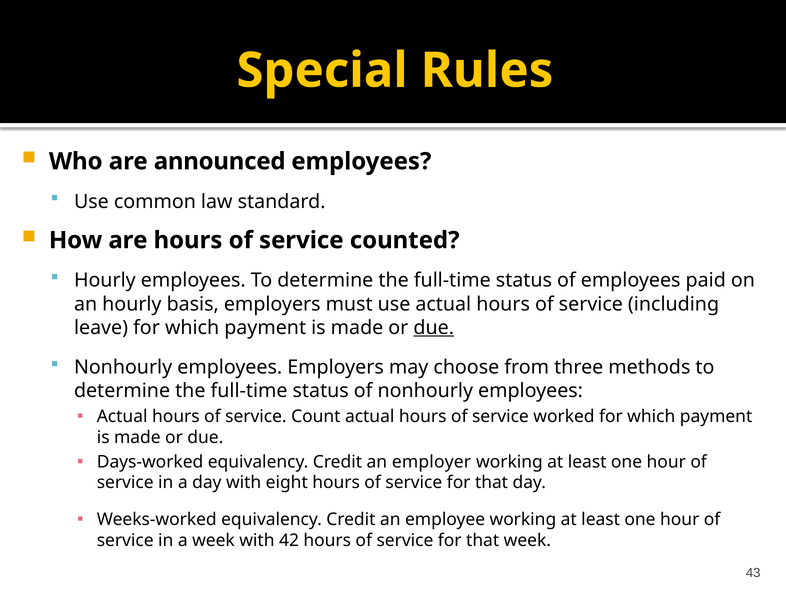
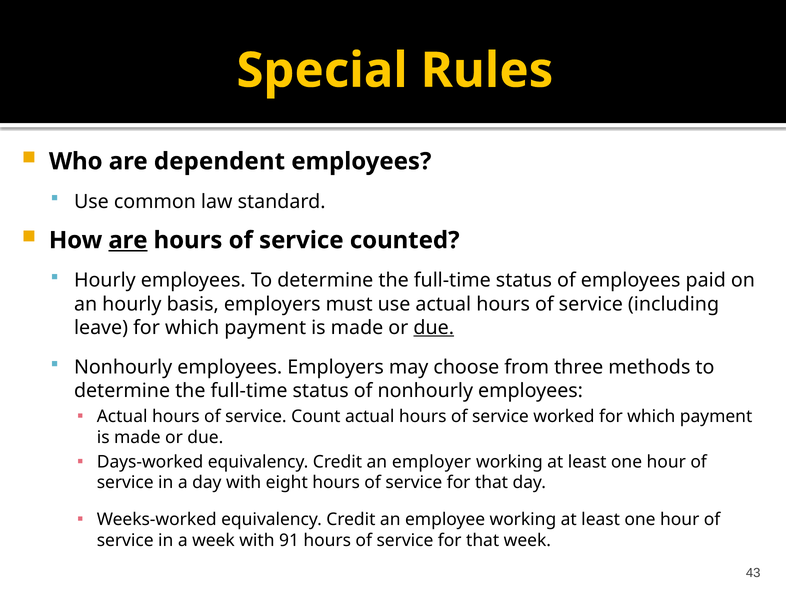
announced: announced -> dependent (219, 161)
are underline: none -> present (128, 240)
42: 42 -> 91 (289, 541)
